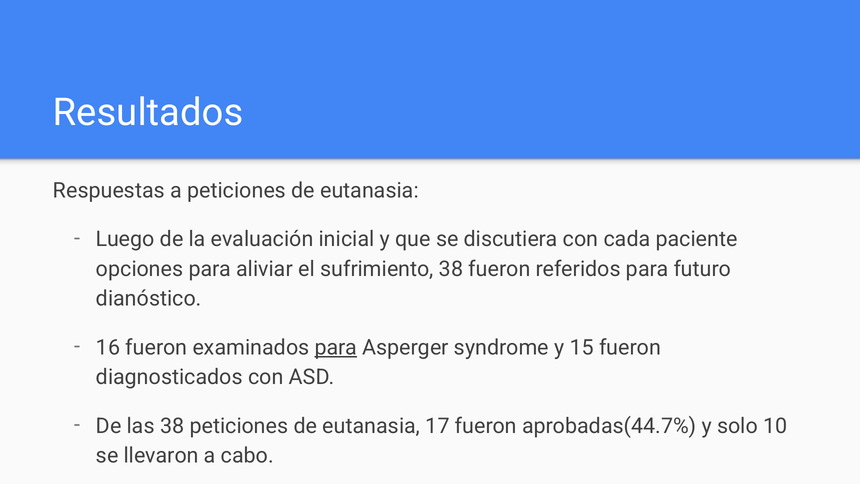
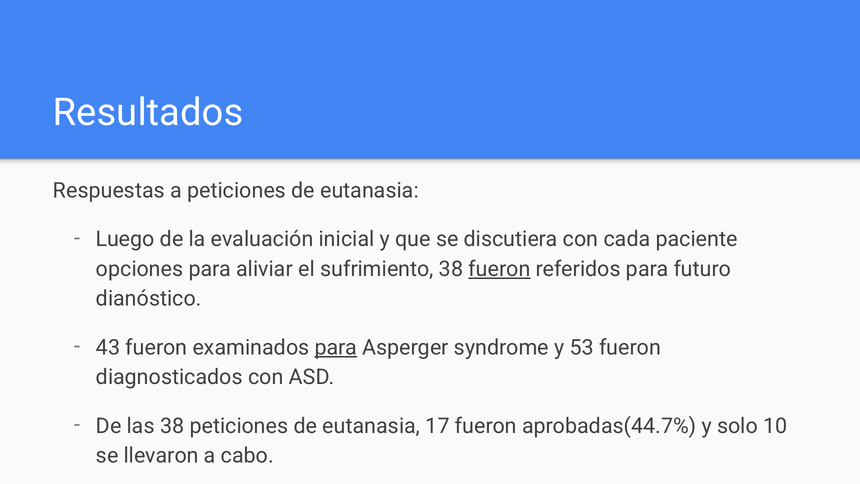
fueron underline: none -> present (499, 269)
16: 16 -> 43 (108, 347)
15: 15 -> 53 (582, 347)
